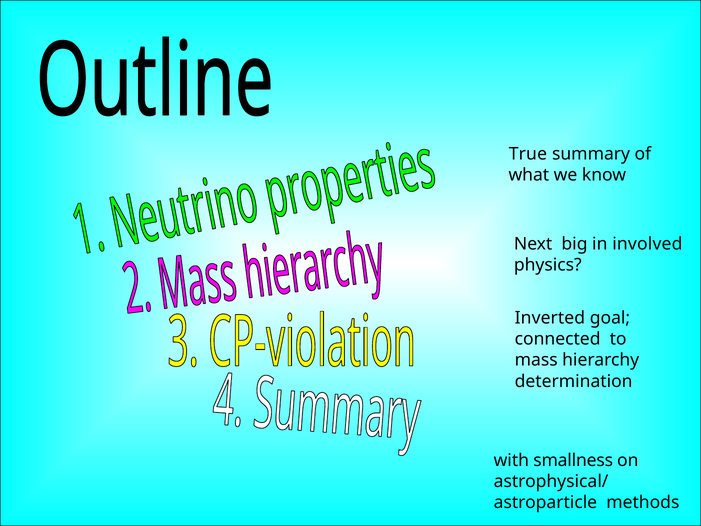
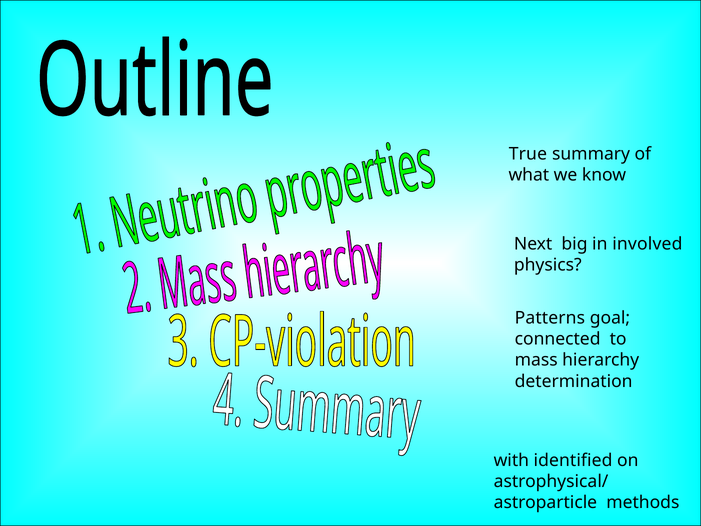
Inverted: Inverted -> Patterns (550, 318)
smallness: smallness -> identified (573, 460)
